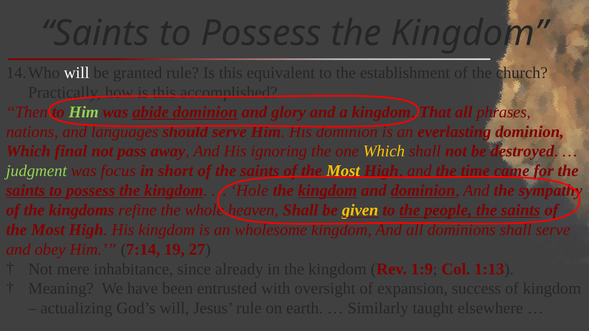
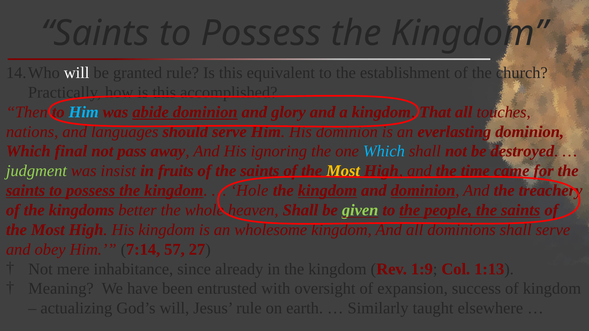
Him colour: light green -> light blue (84, 112)
phrases: phrases -> touches (504, 112)
Which colour: yellow -> light blue (384, 151)
focus: focus -> insist (118, 171)
short: short -> fruits (176, 171)
sympathy: sympathy -> treachery (551, 191)
refine: refine -> better (137, 210)
given colour: yellow -> light green (360, 210)
19: 19 -> 57 (174, 250)
